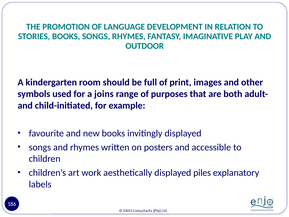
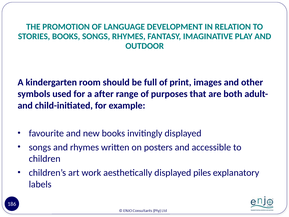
joins: joins -> after (104, 94)
